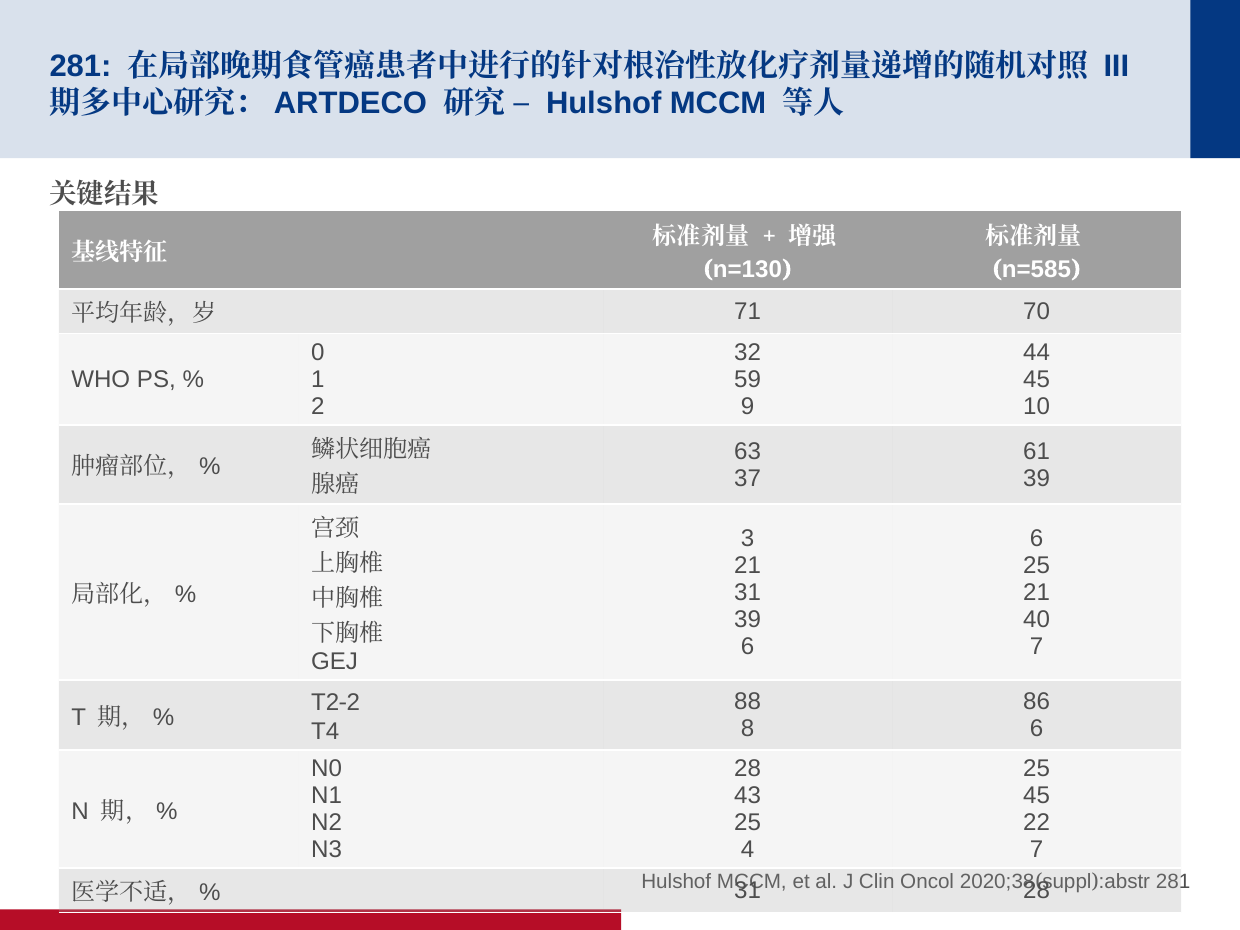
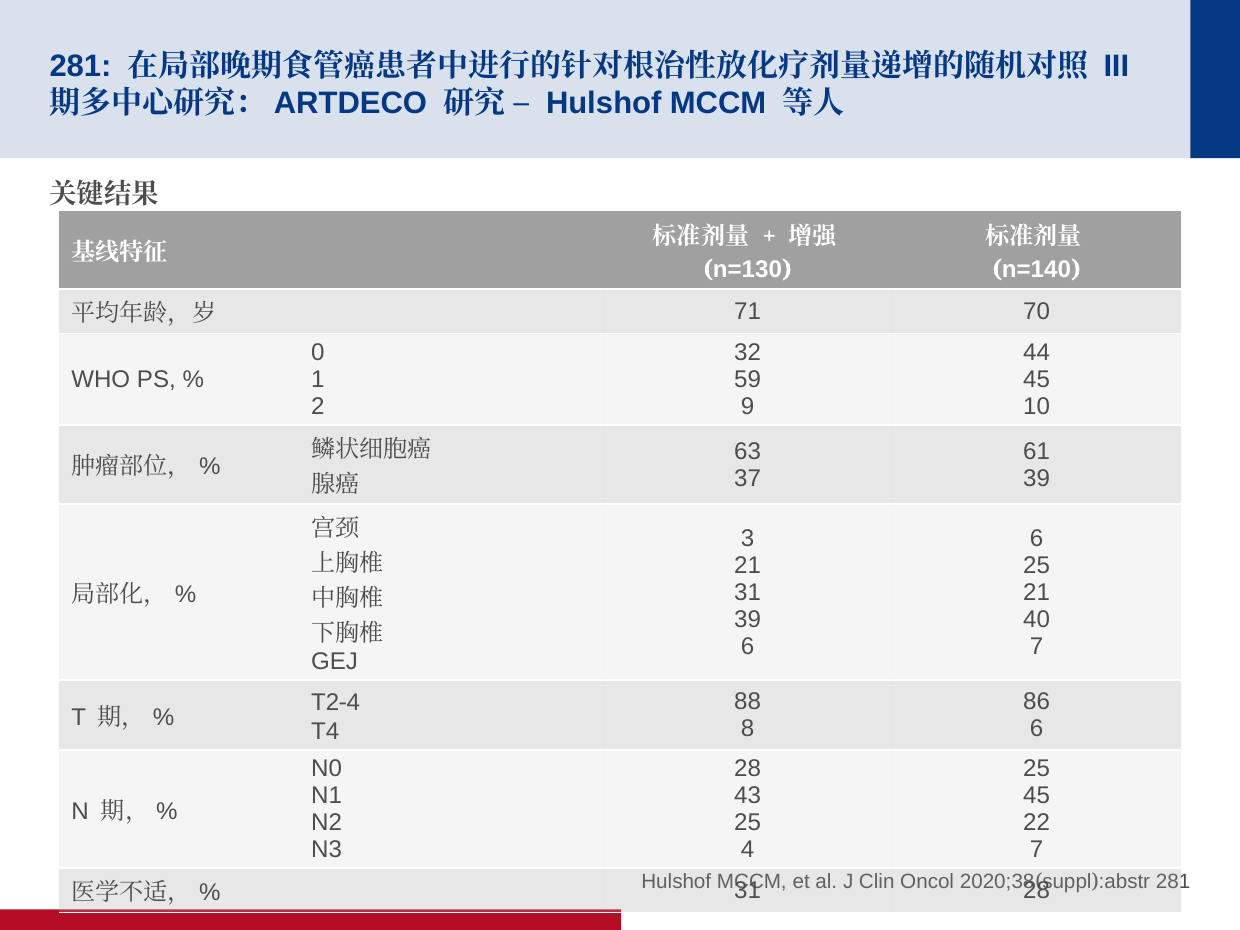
n=585: n=585 -> n=140 (1036, 269)
2: 2 -> 4 (353, 703)
